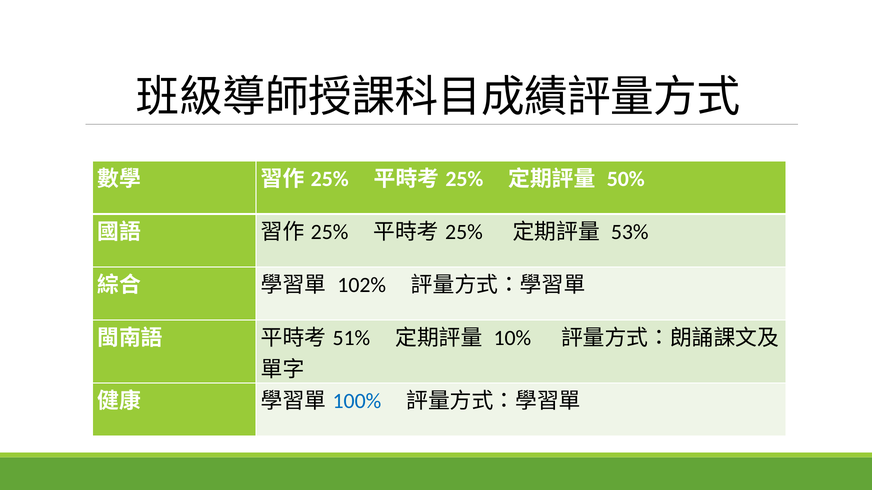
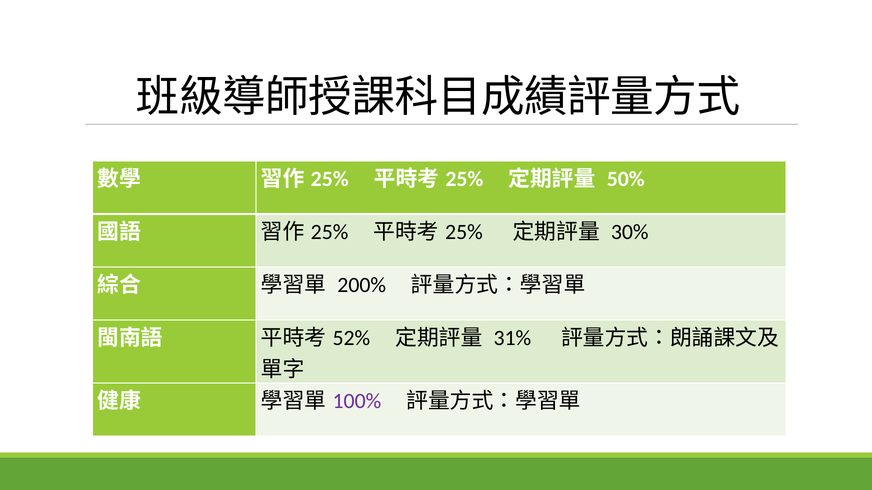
53%: 53% -> 30% (630, 232)
102%: 102% -> 200% (362, 285)
51%: 51% -> 52% (351, 338)
10%: 10% -> 31% (512, 338)
100% colour: blue -> purple (357, 402)
